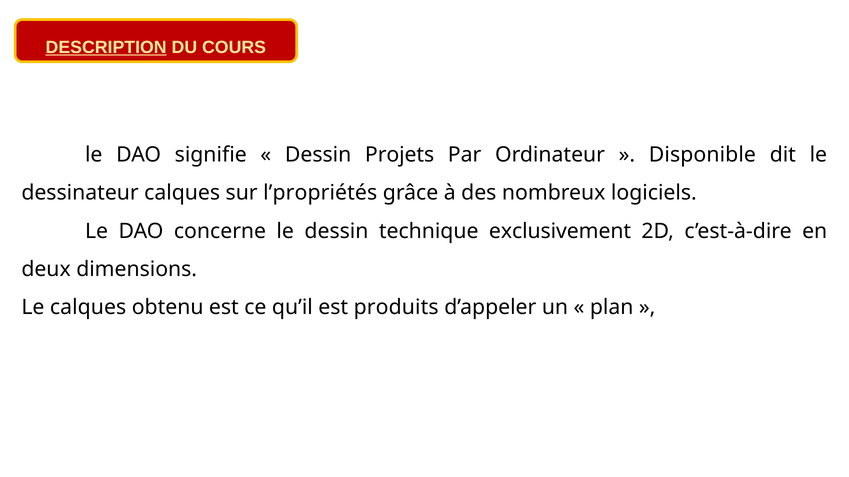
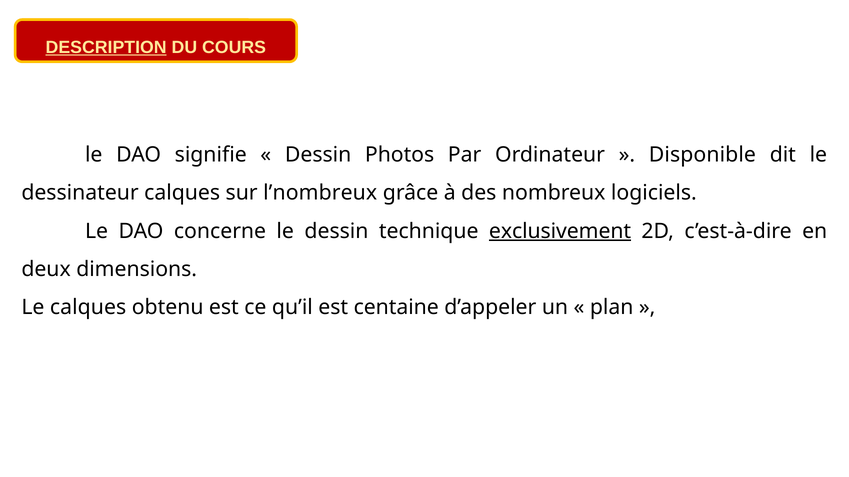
Projets: Projets -> Photos (400, 155)
l’propriétés: l’propriétés -> l’nombreux (320, 193)
exclusivement underline: none -> present (560, 231)
produits: produits -> centaine (396, 308)
